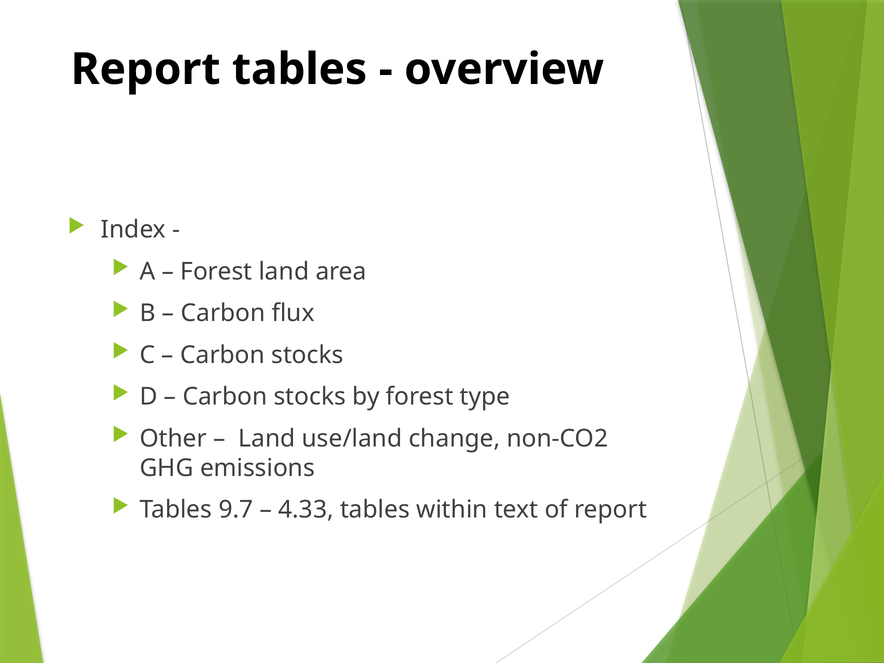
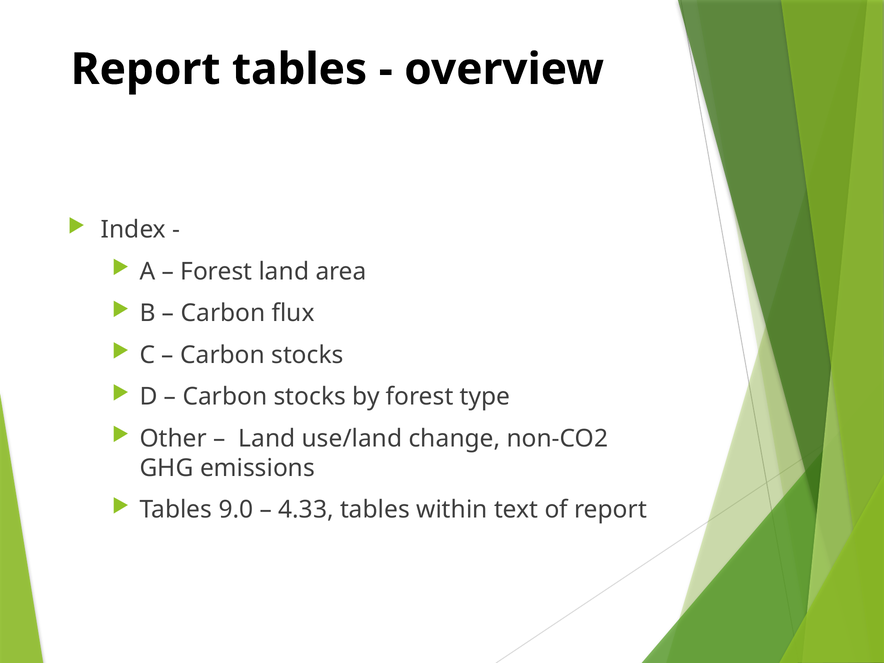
9.7: 9.7 -> 9.0 (236, 510)
